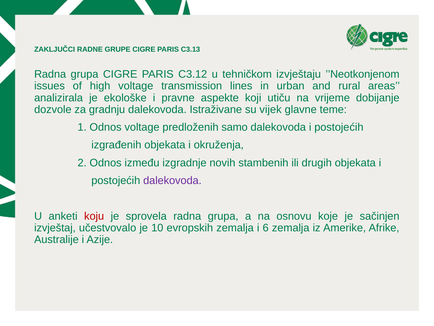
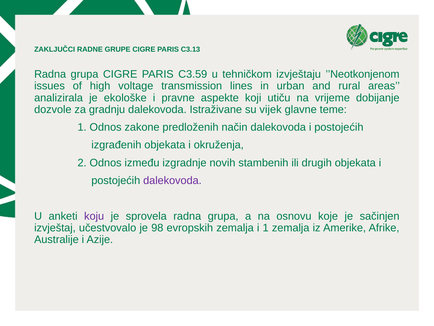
C3.12: C3.12 -> C3.59 (193, 74)
Odnos voltage: voltage -> zakone (142, 127)
samo: samo -> način (235, 127)
koju colour: red -> purple (94, 216)
10: 10 -> 98 (157, 228)
i 6: 6 -> 1 (266, 228)
